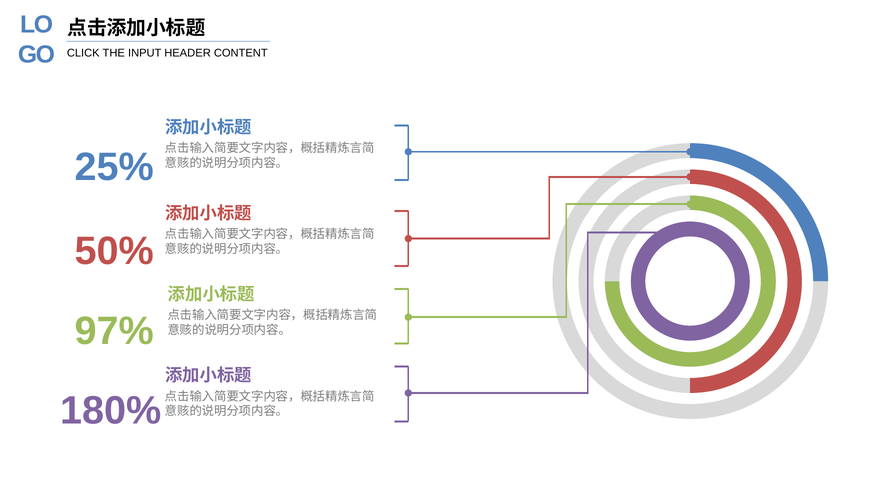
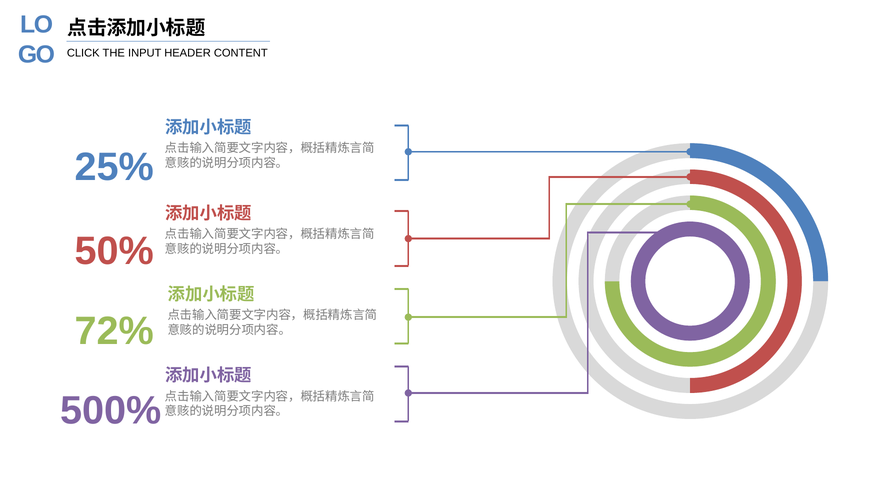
97%: 97% -> 72% (114, 331)
180%: 180% -> 500% (111, 411)
